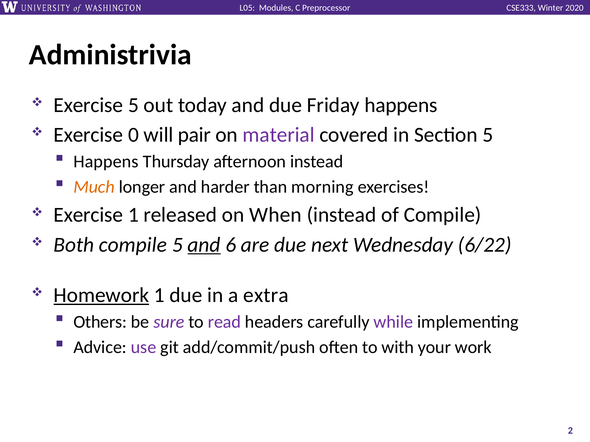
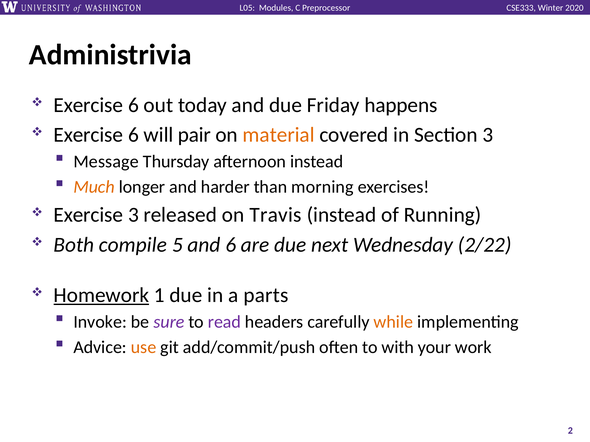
5: 5 -> 6 (133, 105)
0: 0 -> 6 (133, 135)
material colour: purple -> orange (279, 135)
Section 5: 5 -> 3 (488, 135)
Happens: Happens -> Message (106, 162)
Exercise 1: 1 -> 3 (133, 215)
When: When -> Travis (275, 215)
of Compile: Compile -> Running (443, 215)
and underline: present -> none (204, 245)
6/22: 6/22 -> 2/22 (485, 245)
extra: extra -> parts (266, 295)
Others: Others -> Invoke (100, 322)
while colour: purple -> orange (393, 322)
use colour: purple -> orange (144, 348)
